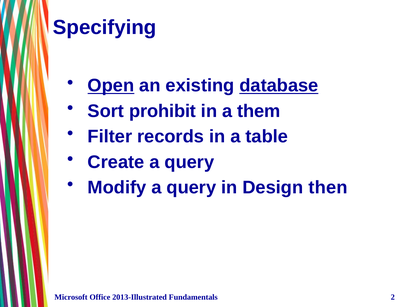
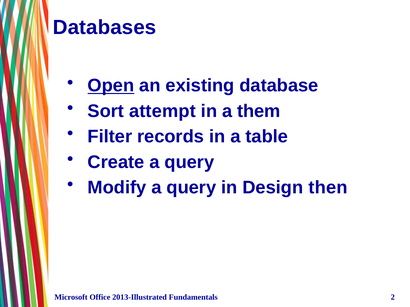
Specifying: Specifying -> Databases (105, 27)
database underline: present -> none (279, 86)
prohibit: prohibit -> attempt (162, 111)
